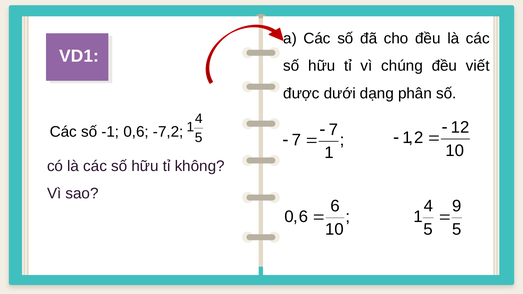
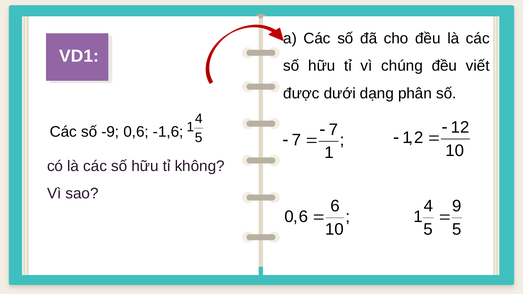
-1: -1 -> -9 (110, 132)
-7,2: -7,2 -> -1,6 (168, 132)
